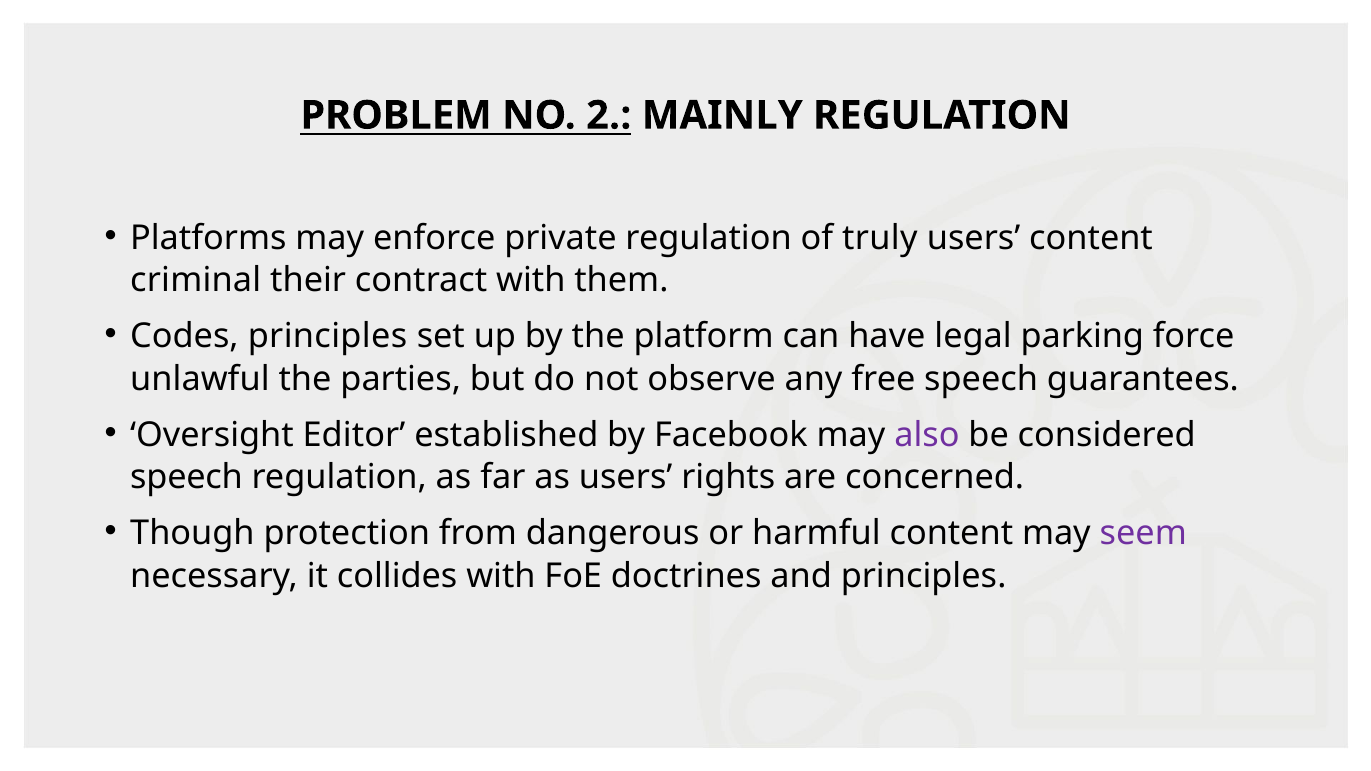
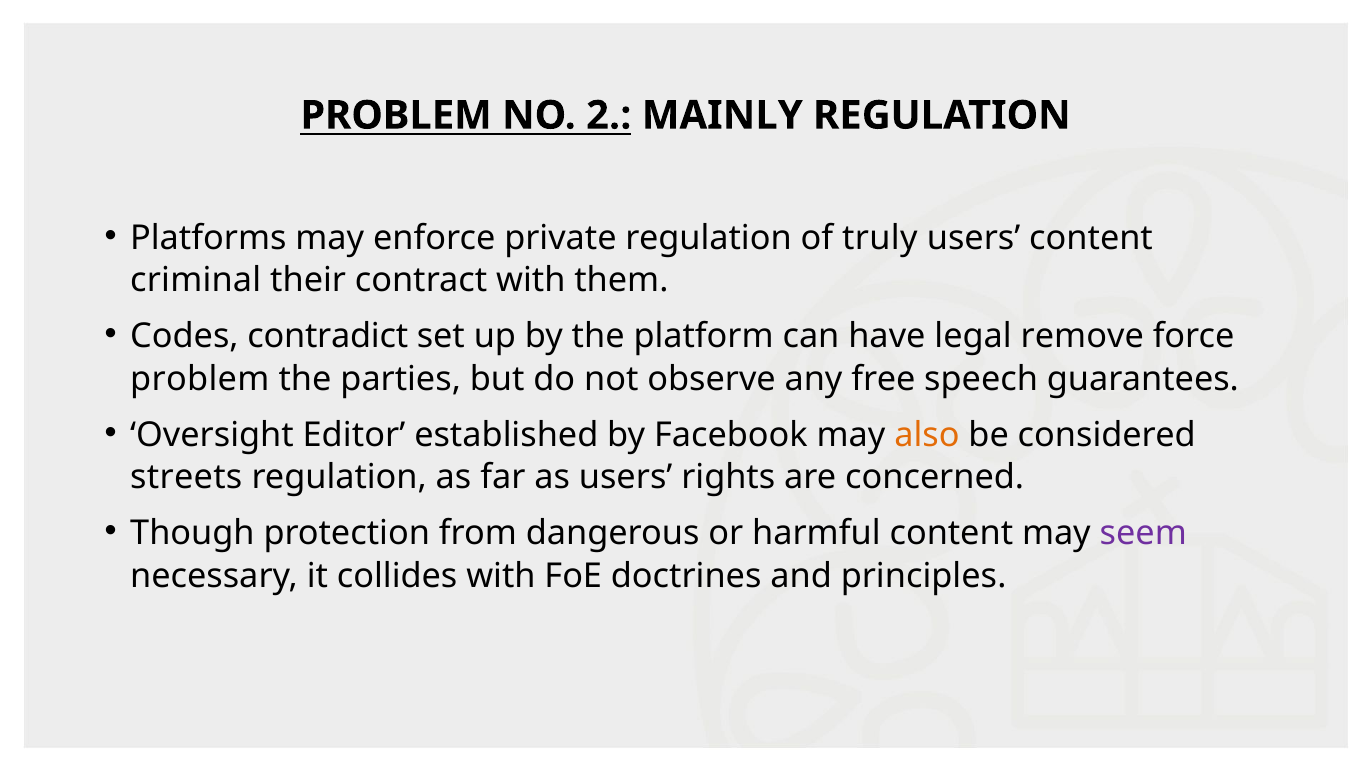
Codes principles: principles -> contradict (328, 337)
parking: parking -> remove (1082, 337)
unlawful: unlawful -> problem (200, 379)
also colour: purple -> orange (927, 435)
speech: speech -> streets (186, 477)
